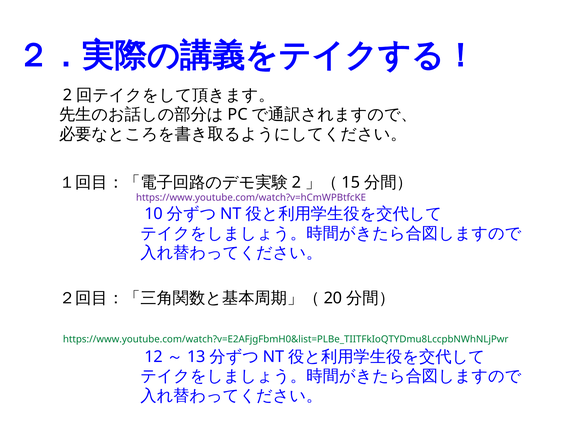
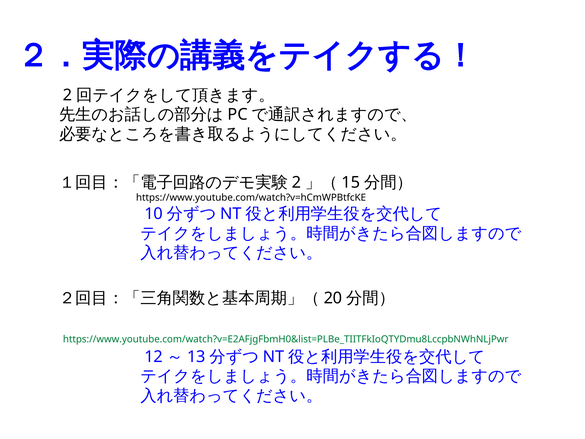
https://www.youtube.com/watch?v=hCmWPBtfcKE colour: purple -> black (251, 198)
